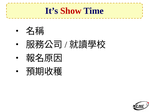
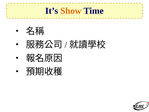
Show colour: red -> orange (71, 11)
